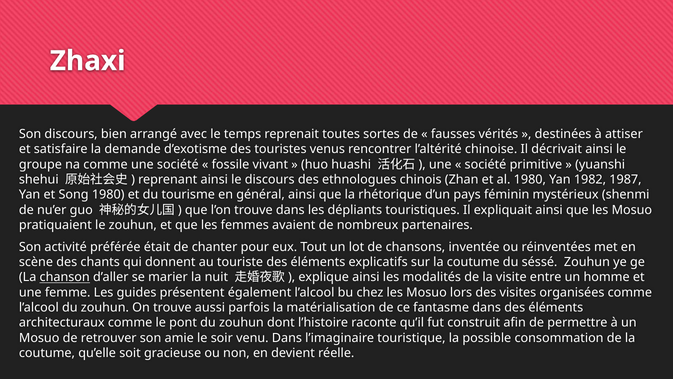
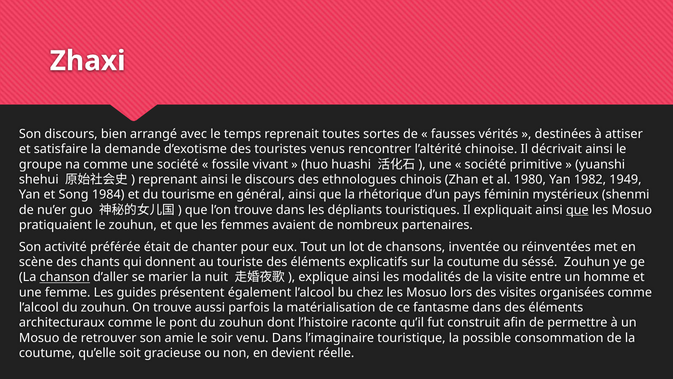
1987: 1987 -> 1949 (625, 179)
Song 1980: 1980 -> 1984 (108, 194)
que underline: none -> present (577, 210)
